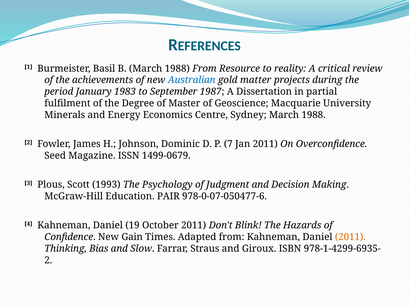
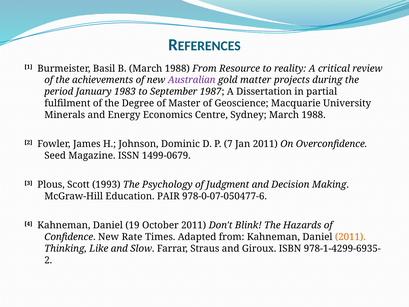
Australian colour: blue -> purple (192, 80)
Gain: Gain -> Rate (132, 237)
Bias: Bias -> Like (99, 248)
